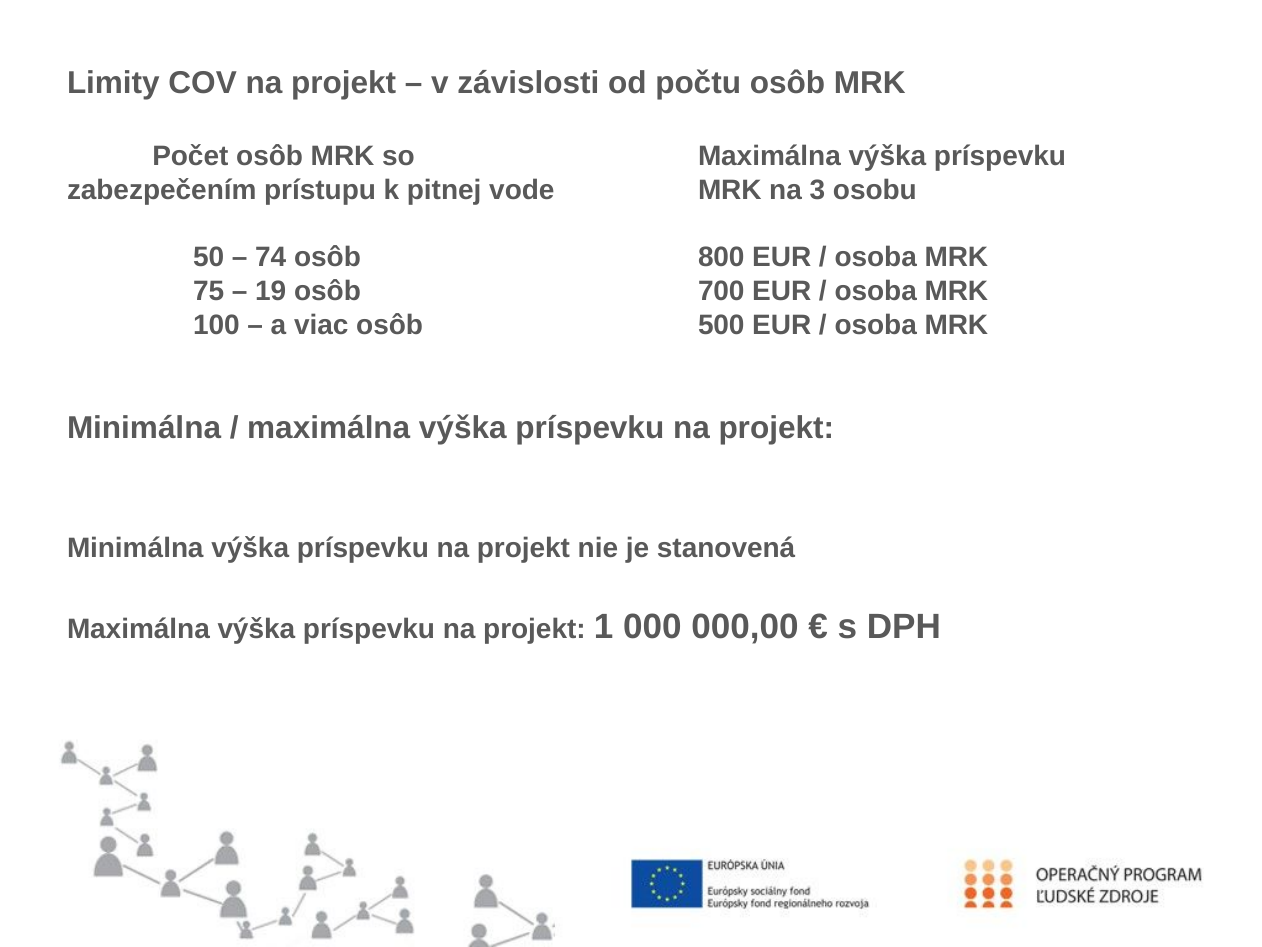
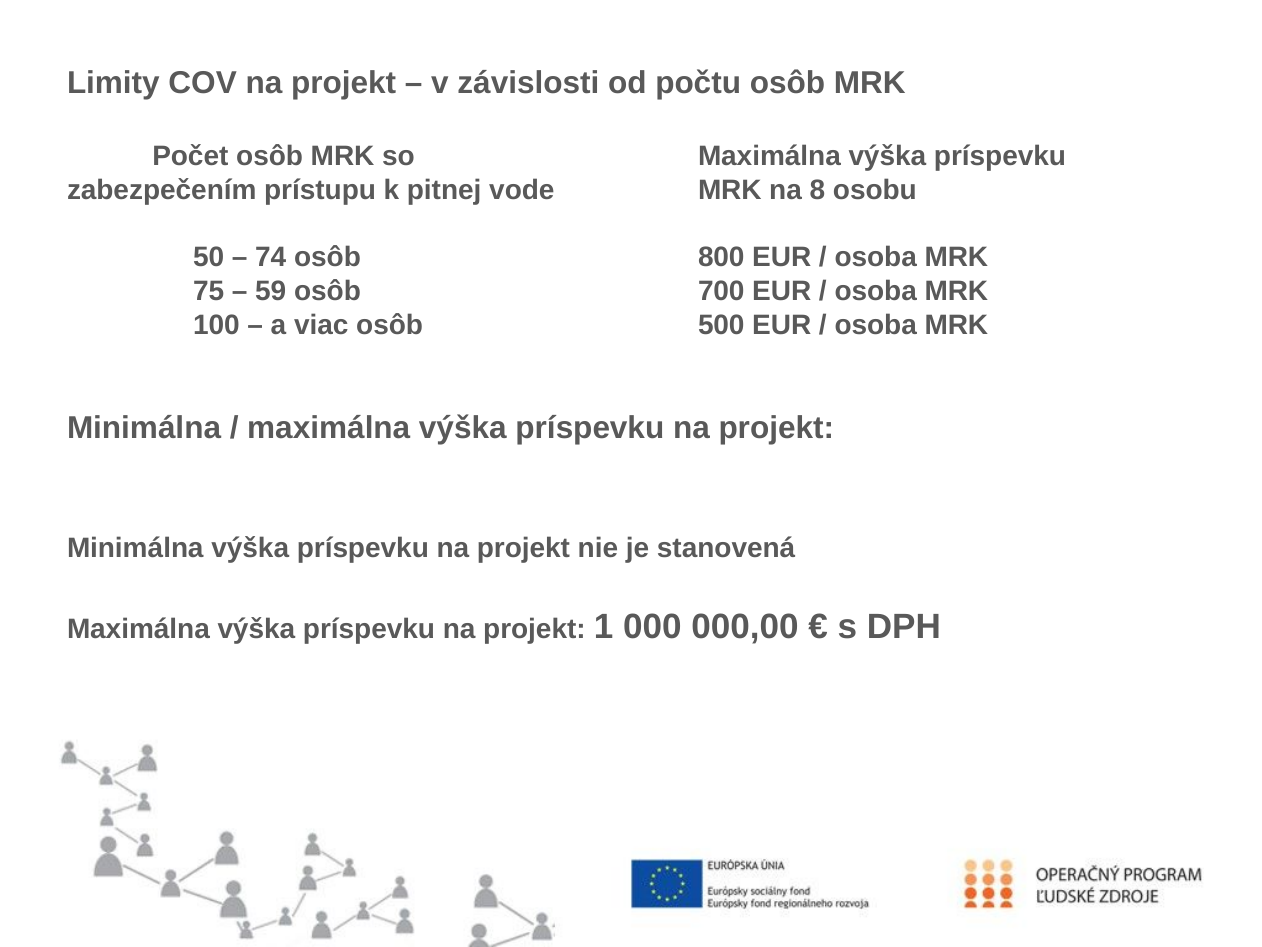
3: 3 -> 8 (818, 190)
19: 19 -> 59 (271, 291)
